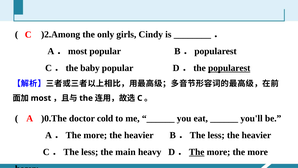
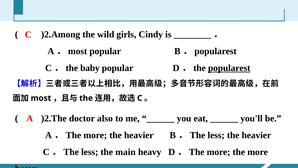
only: only -> wild (106, 34)
)0.The: )0.The -> )2.The (54, 118)
cold: cold -> also (105, 118)
The underline: present -> none (197, 152)
